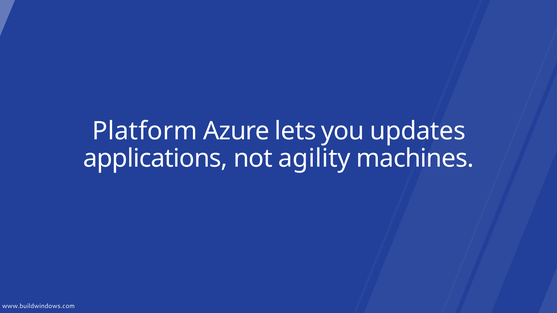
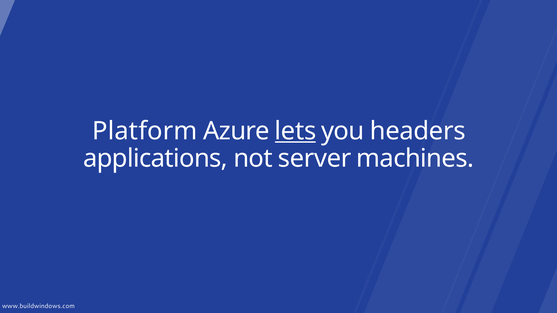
lets underline: none -> present (295, 131)
updates: updates -> headers (418, 131)
agility: agility -> server (315, 159)
